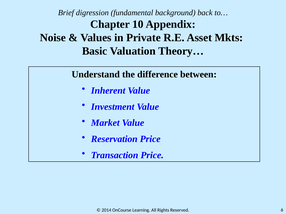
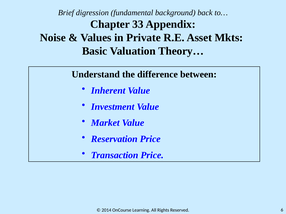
10: 10 -> 33 (138, 24)
